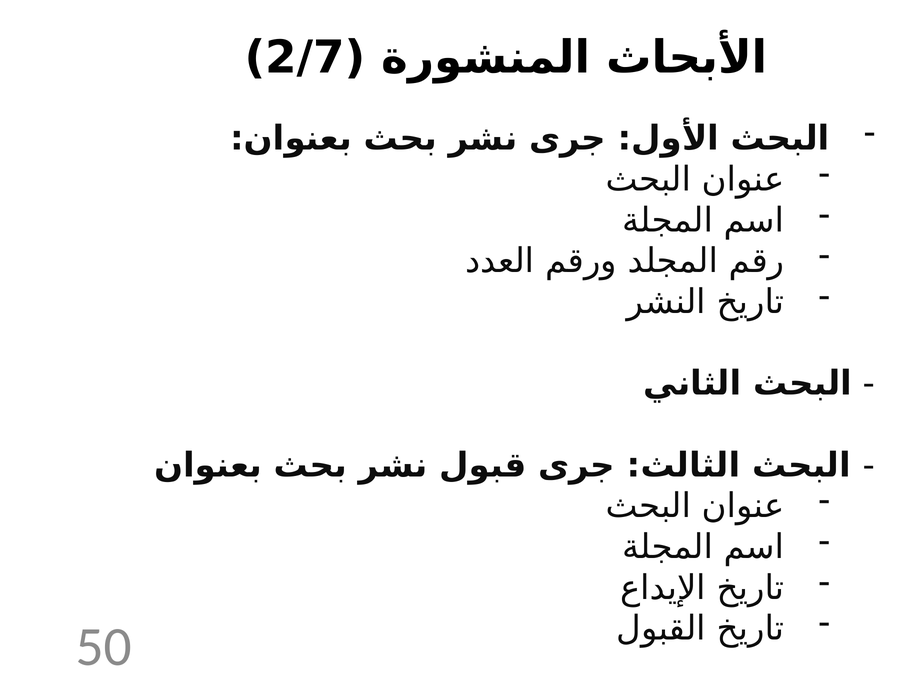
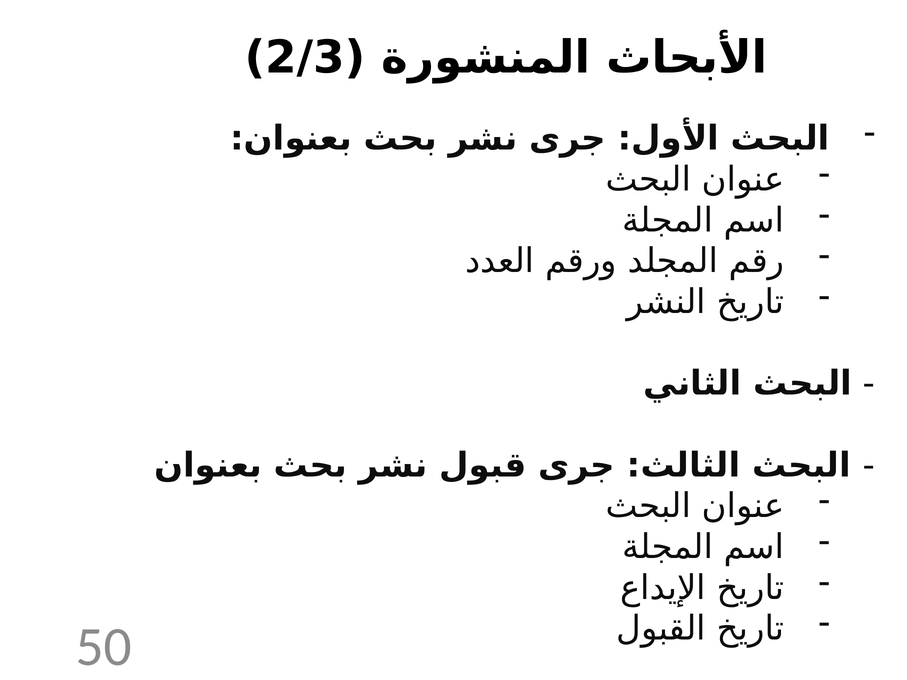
2/7: 2/7 -> 2/3 (305, 58)
